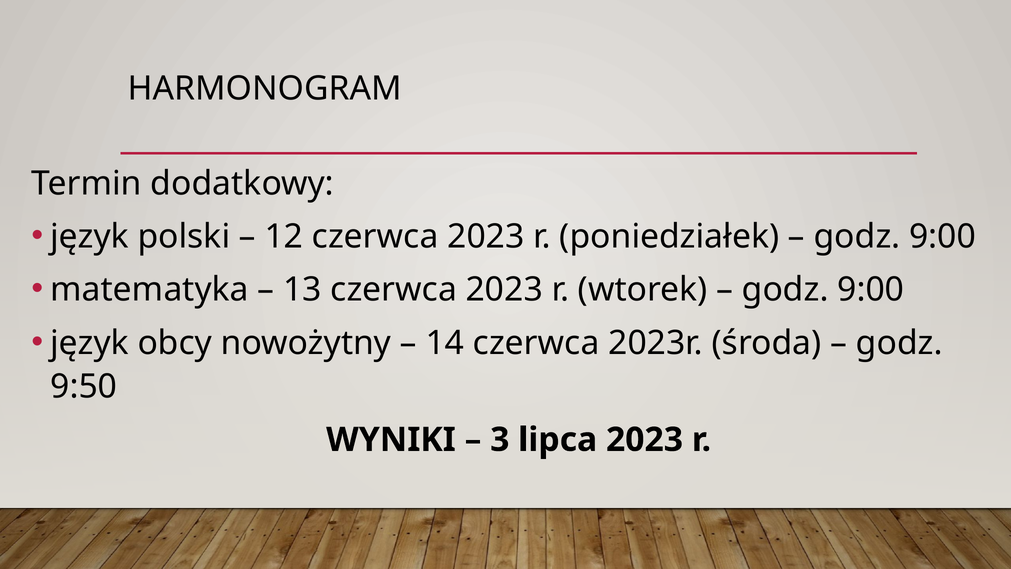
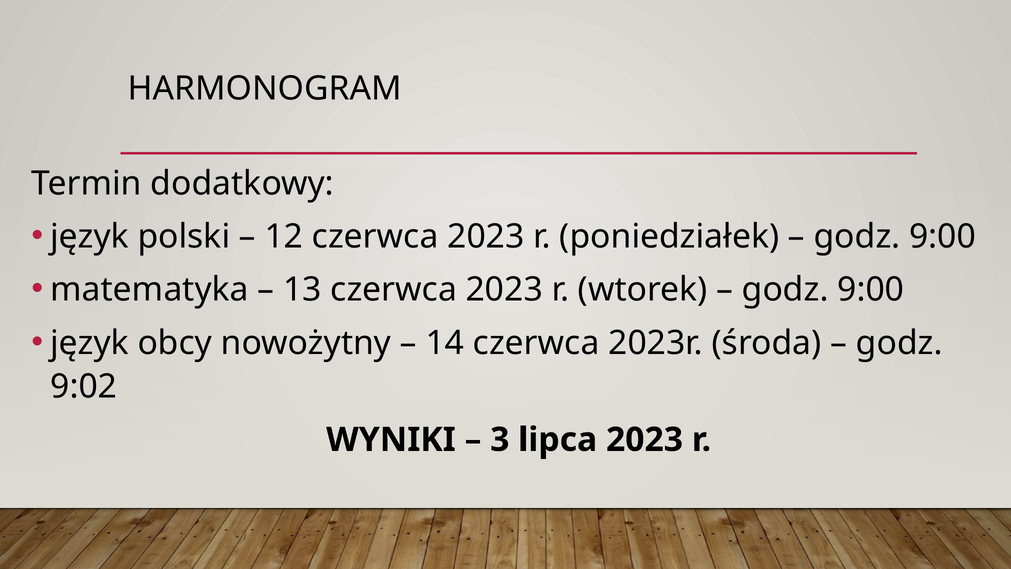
9:50: 9:50 -> 9:02 (84, 386)
